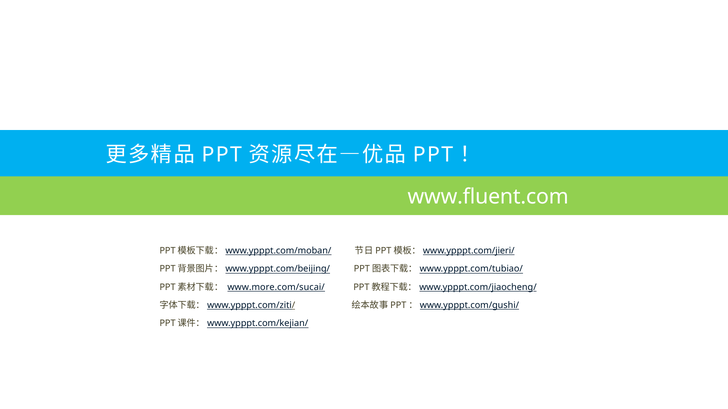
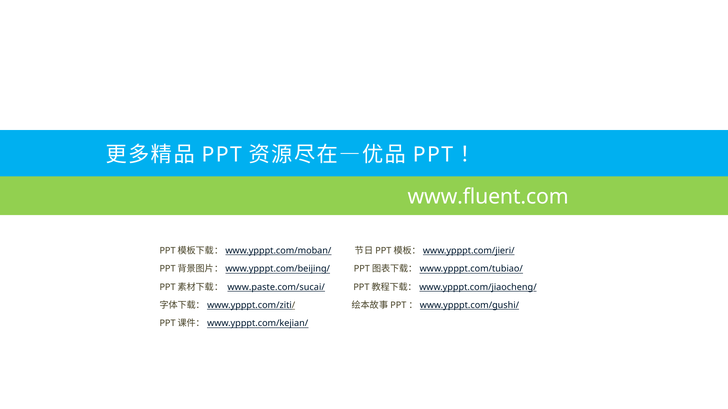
www.more.com/sucai/: www.more.com/sucai/ -> www.paste.com/sucai/ (276, 287)
